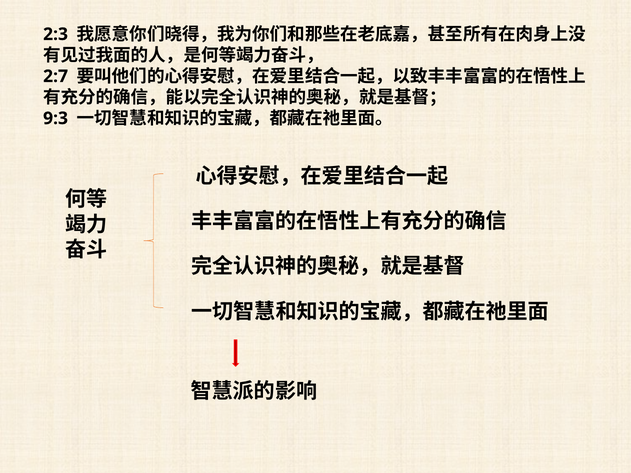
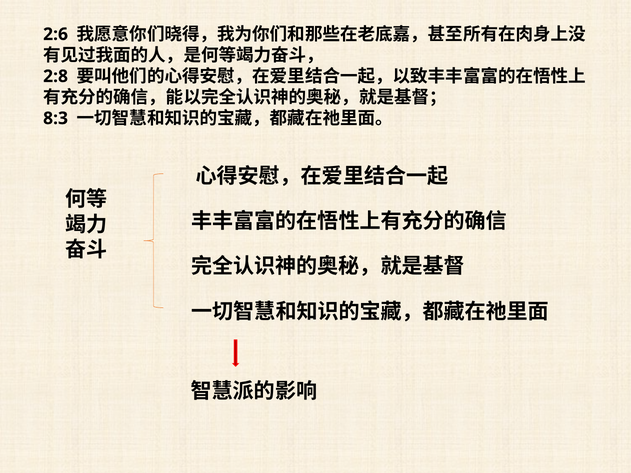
2:3: 2:3 -> 2:6 (56, 34)
2:7: 2:7 -> 2:8 (56, 76)
9:3: 9:3 -> 8:3 (56, 118)
